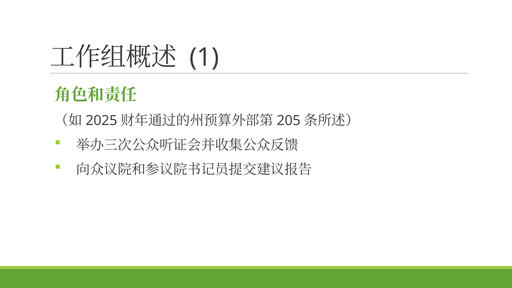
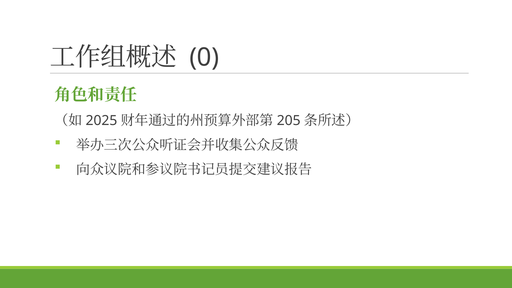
1: 1 -> 0 (204, 57)
